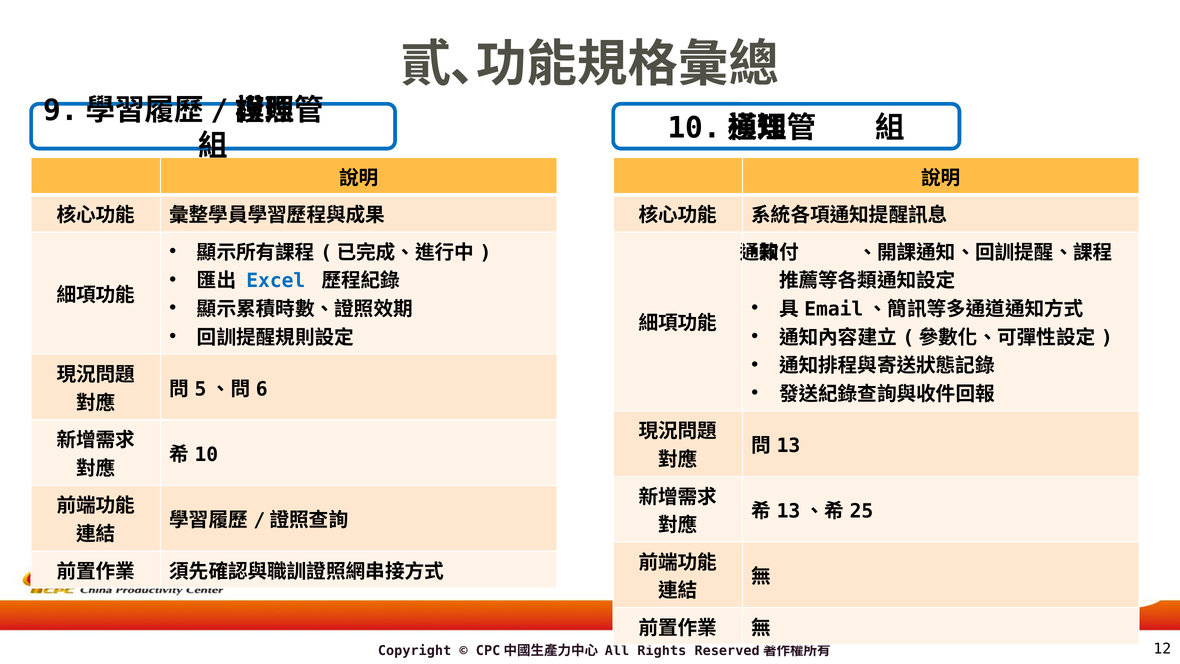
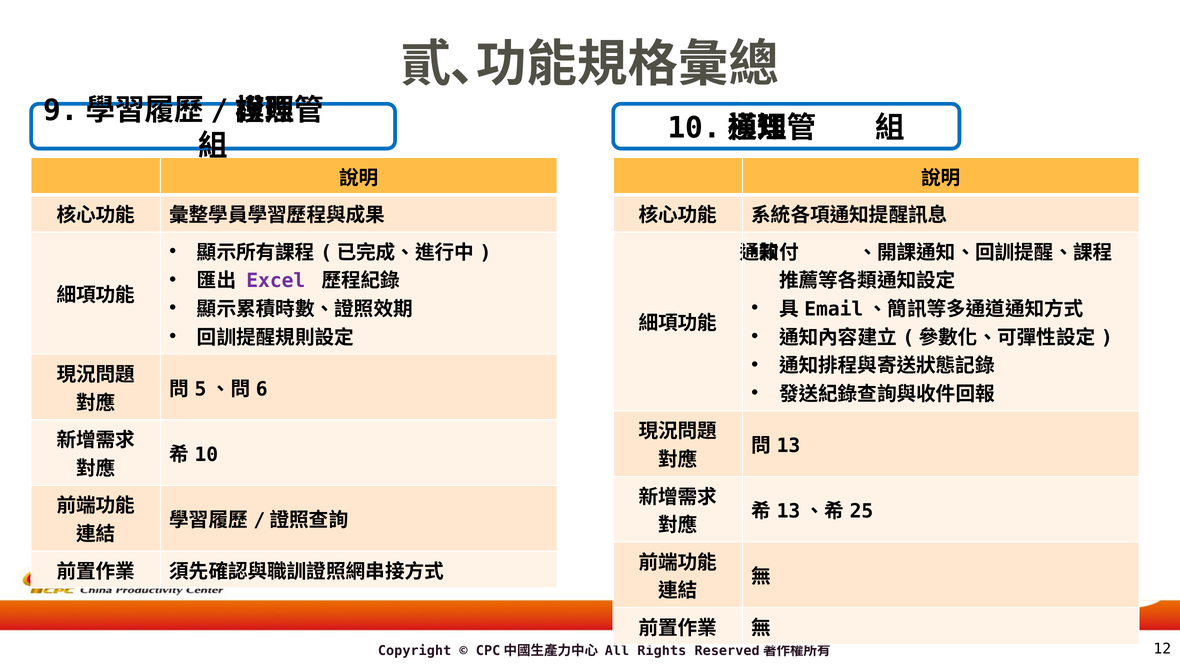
Excel colour: blue -> purple (276, 281)
